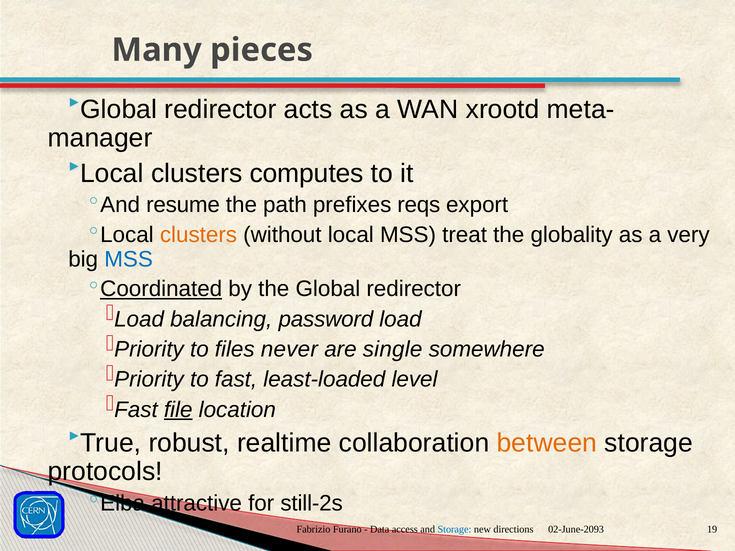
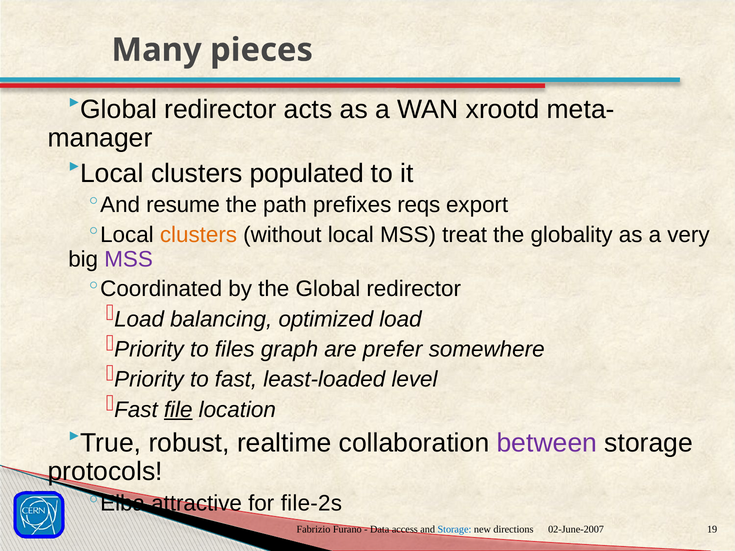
computes: computes -> populated (307, 173)
MSS colour: blue -> purple (129, 259)
Coordinated underline: present -> none (161, 289)
password: password -> optimized (326, 319)
never: never -> graph (289, 350)
single: single -> prefer (393, 350)
between colour: orange -> purple (547, 443)
still-2s: still-2s -> file-2s (311, 504)
02-June-2093: 02-June-2093 -> 02-June-2007 (576, 530)
